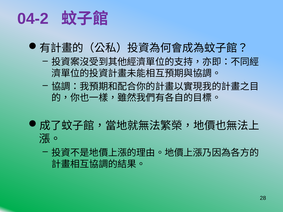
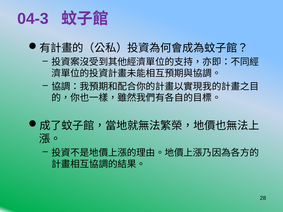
04-2: 04-2 -> 04-3 (33, 19)
